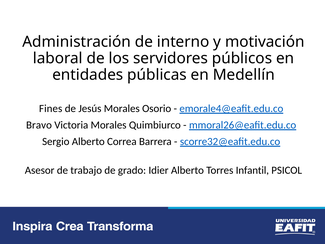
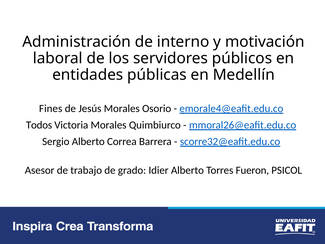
Bravo: Bravo -> Todos (39, 125)
Infantil: Infantil -> Fueron (252, 170)
